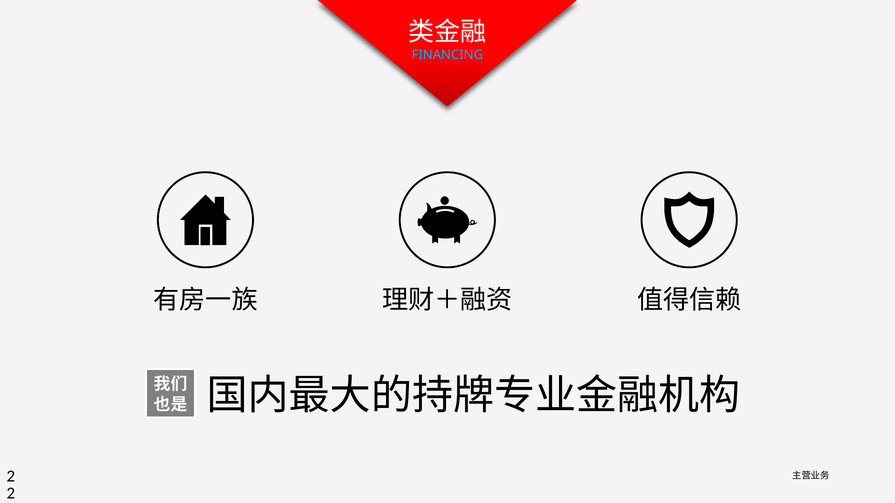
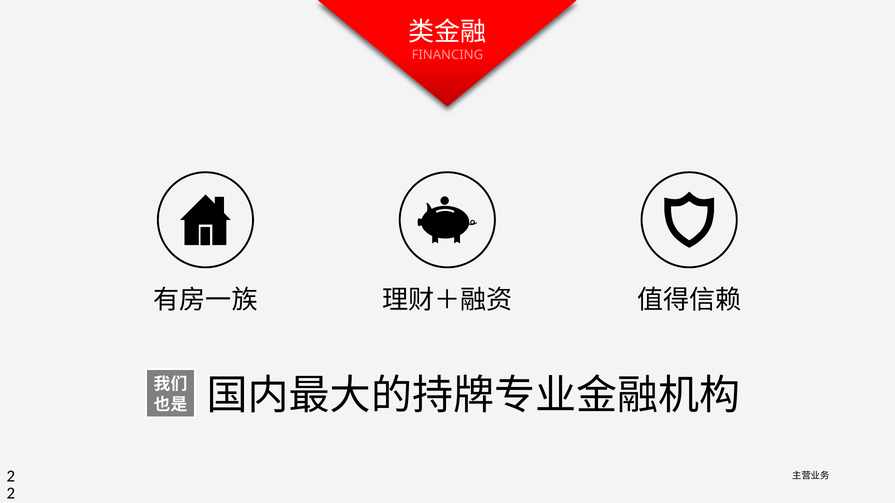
FINANCING colour: light blue -> pink (447, 55)
